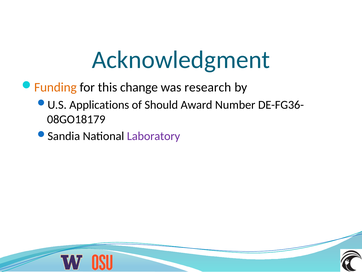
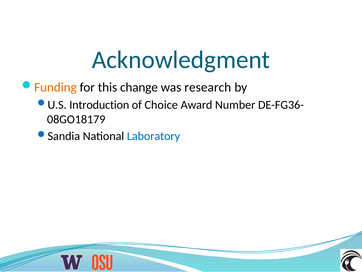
Applications: Applications -> Introduction (99, 105)
Should: Should -> Choice (161, 105)
Laboratory colour: purple -> blue (153, 136)
